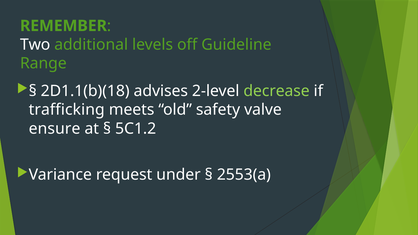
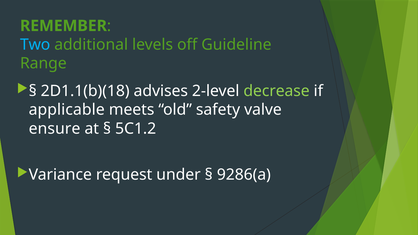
Two colour: white -> light blue (35, 45)
trafficking: trafficking -> applicable (67, 110)
2553(a: 2553(a -> 9286(a (244, 175)
